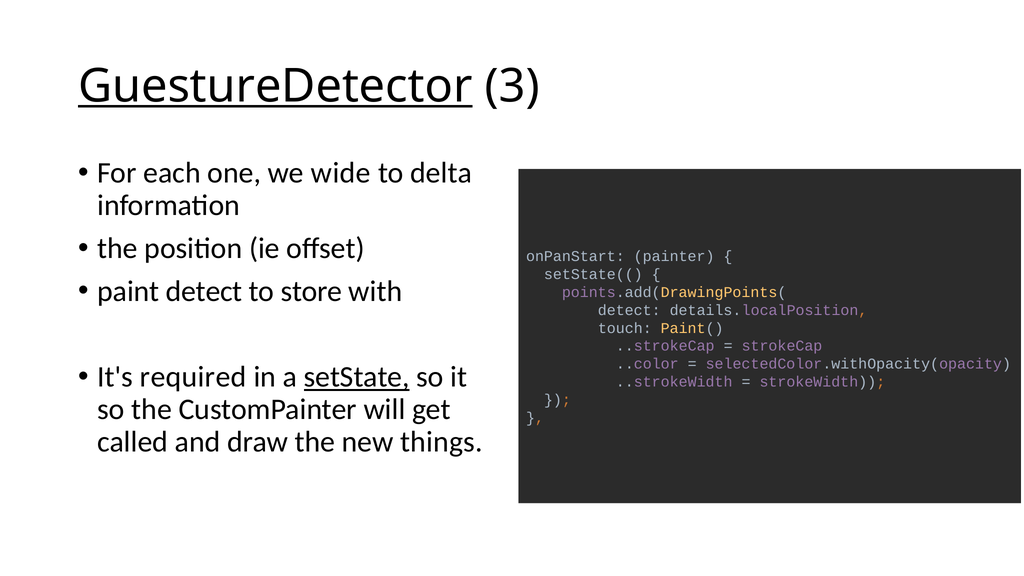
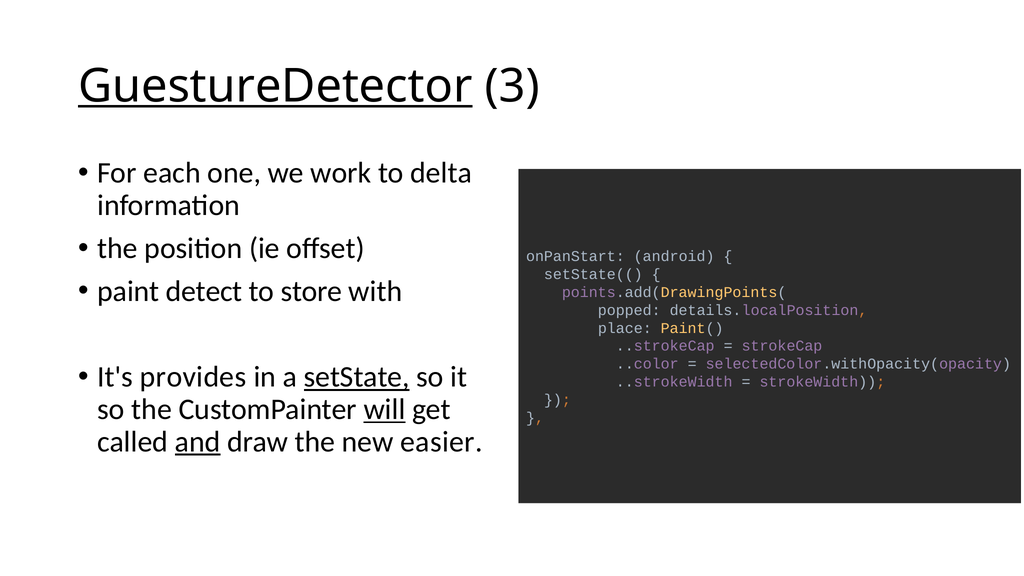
wide: wide -> work (341, 173)
painter: painter -> android (674, 256)
detect: detect -> popped (629, 310)
touch: touch -> place (625, 328)
required: required -> provides (193, 377)
will underline: none -> present (384, 409)
and underline: none -> present (198, 442)
things: things -> easier (441, 442)
